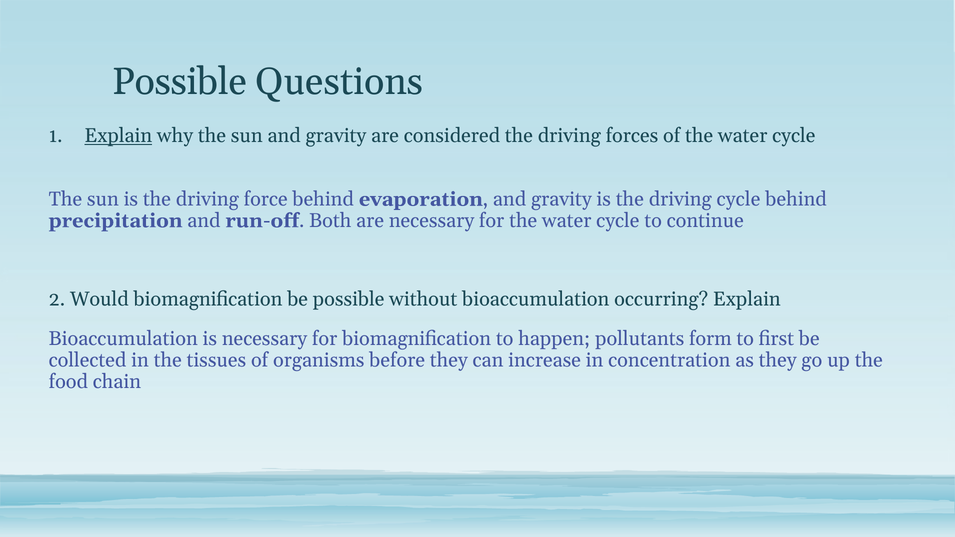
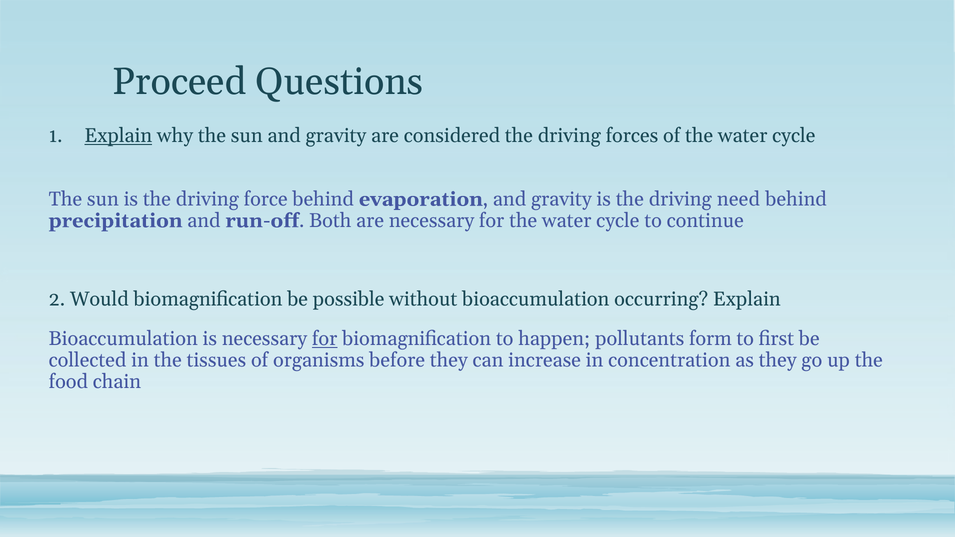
Possible: Possible -> Proceed (179, 82)
driving cycle: cycle -> need (738, 199)
for underline: none -> present (325, 339)
